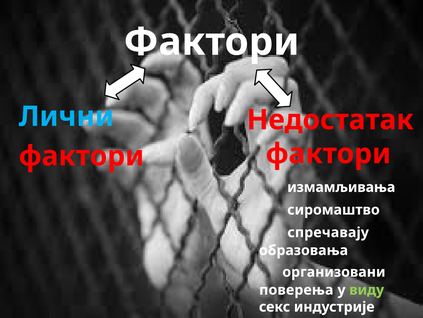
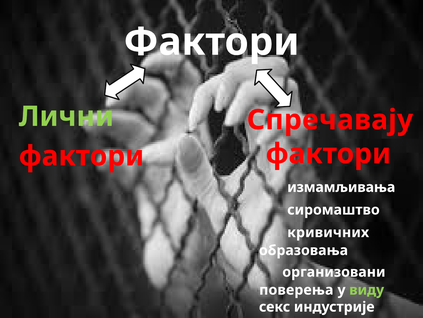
Лични colour: light blue -> light green (66, 116)
Недостатак: Недостатак -> Спречавају (330, 120)
спречавају: спречавају -> кривичних (328, 232)
